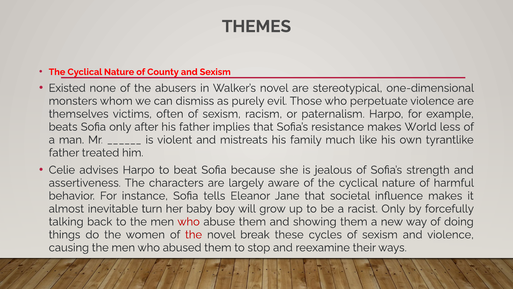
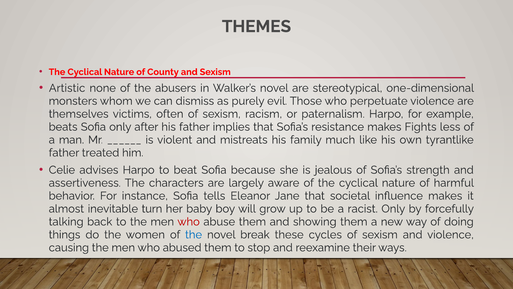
Existed: Existed -> Artistic (67, 88)
World: World -> Fights (421, 127)
the colour: red -> blue (194, 234)
